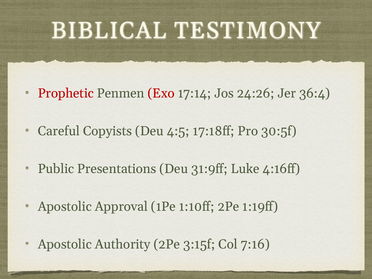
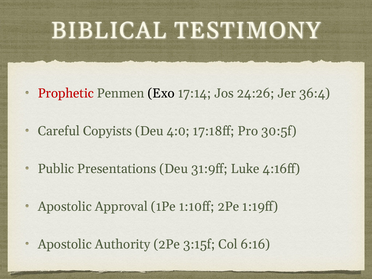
Exo colour: red -> black (161, 93)
4:5: 4:5 -> 4:0 (178, 131)
7:16: 7:16 -> 6:16 (255, 244)
